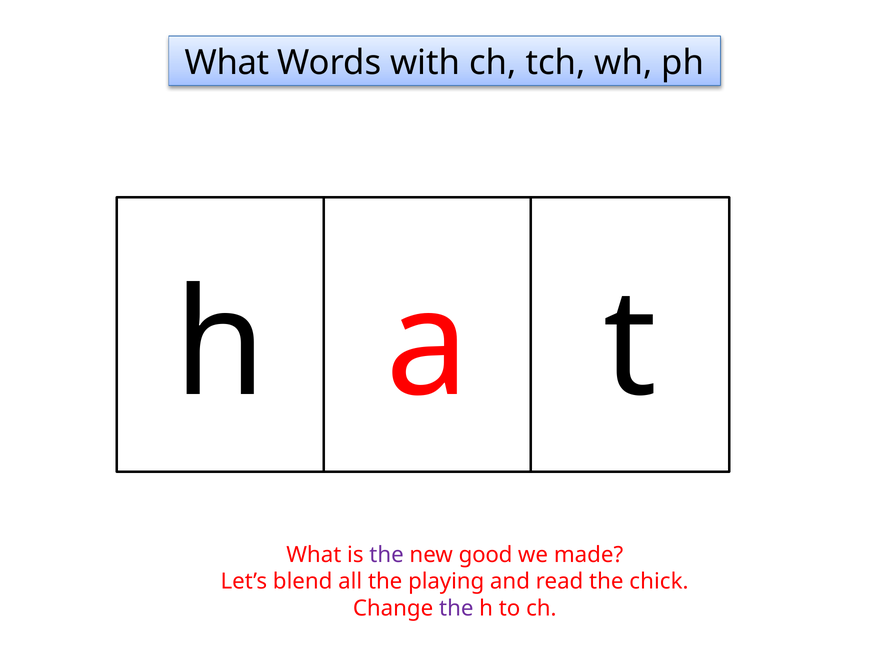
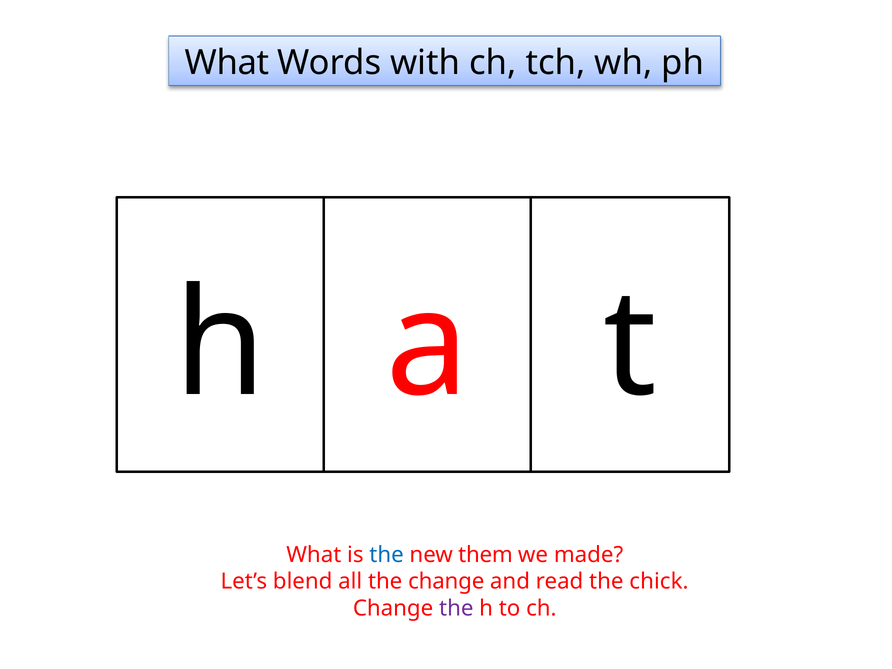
the colour: purple -> blue (387, 555)
good: good -> them (486, 555)
the playing: playing -> change (446, 582)
